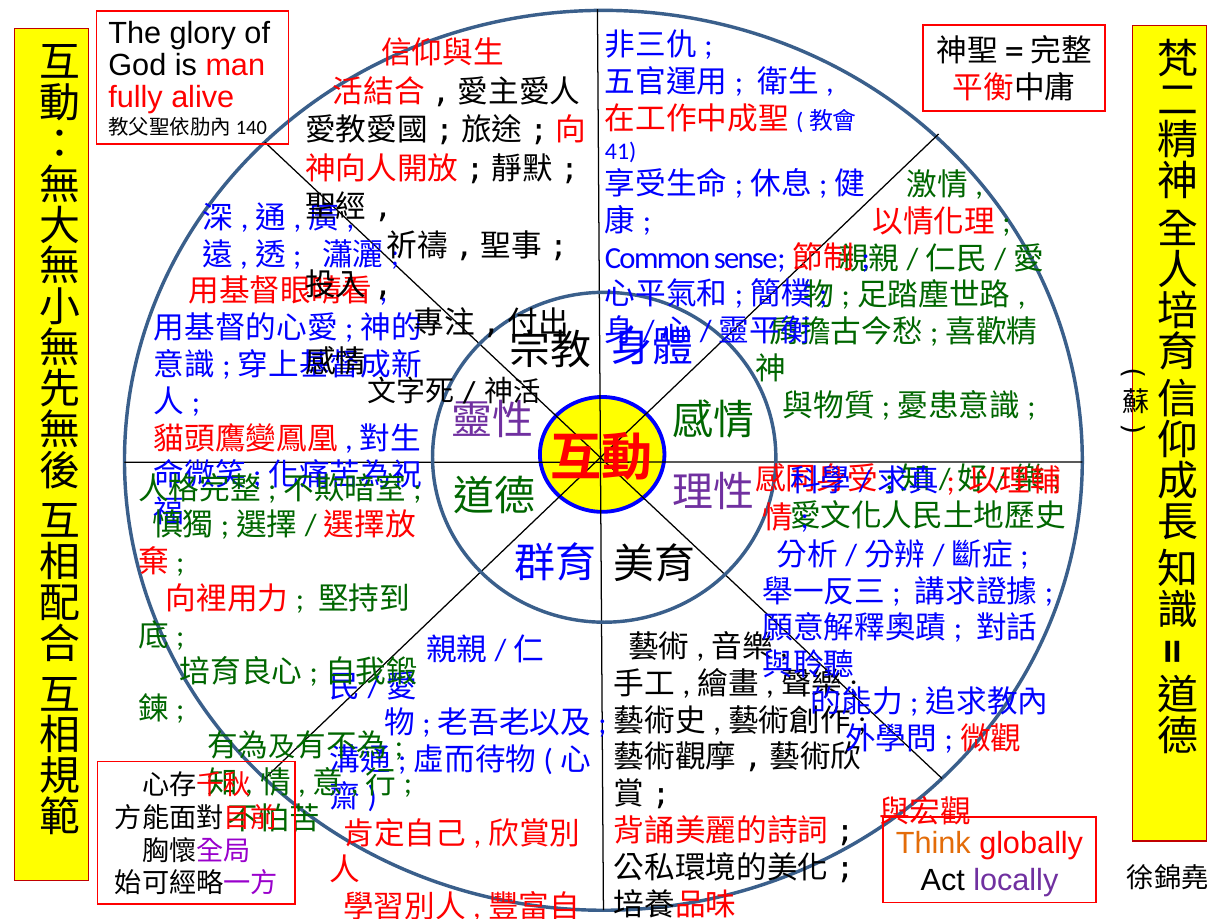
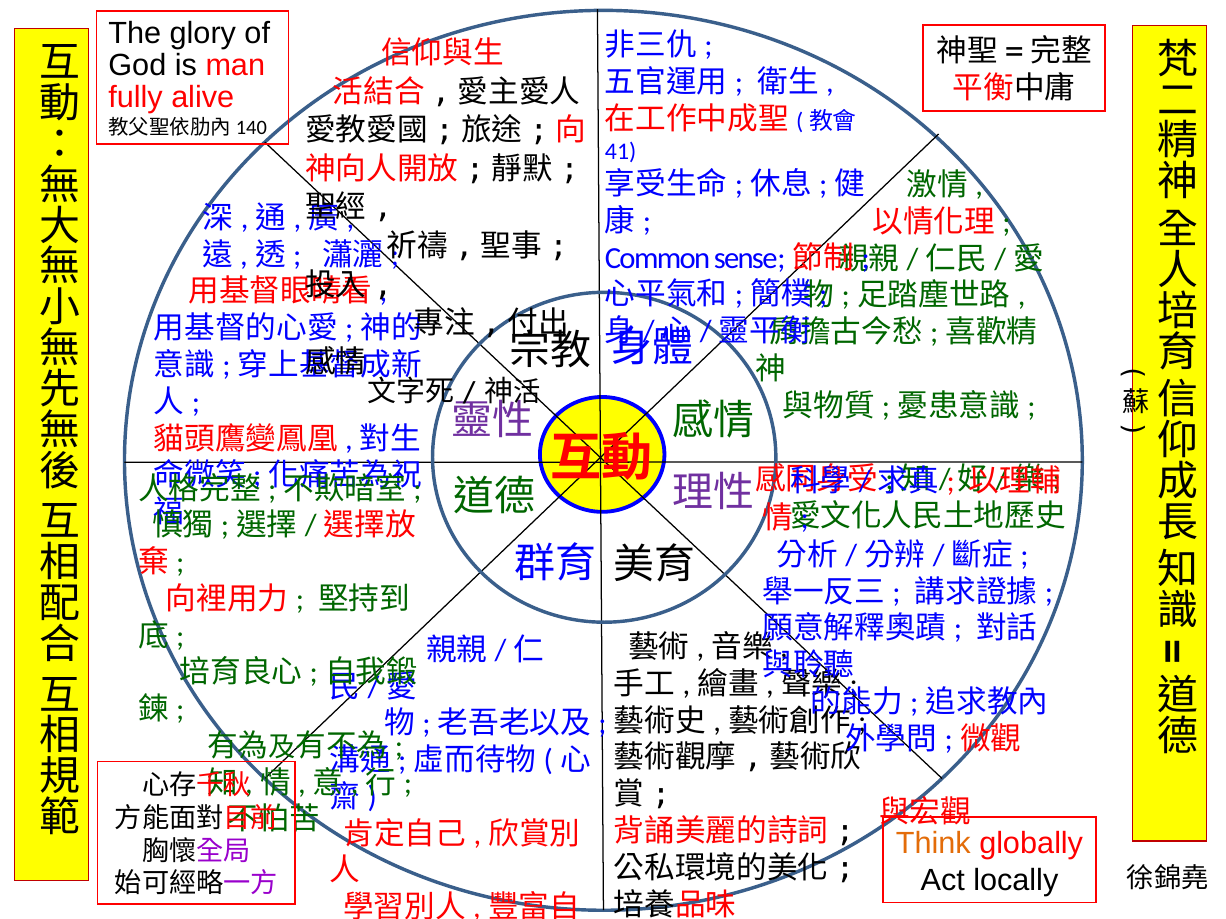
locally colour: purple -> black (1016, 881)
